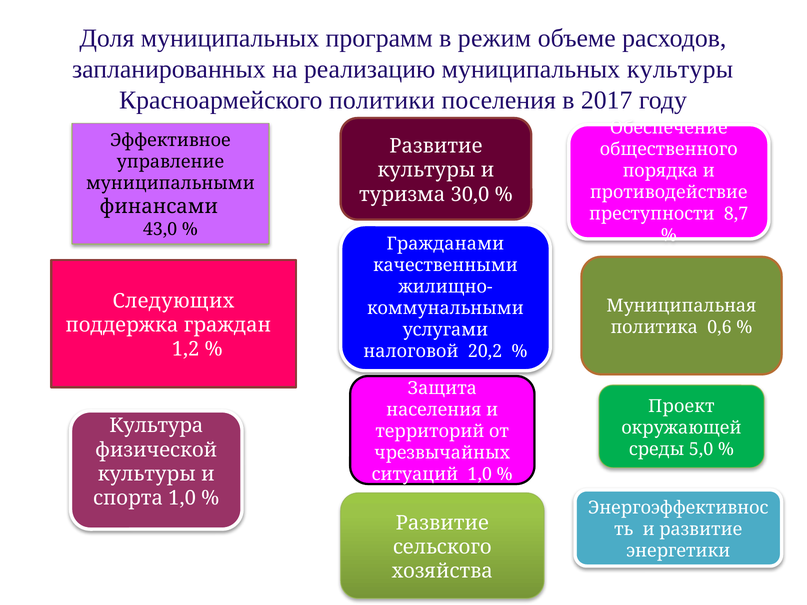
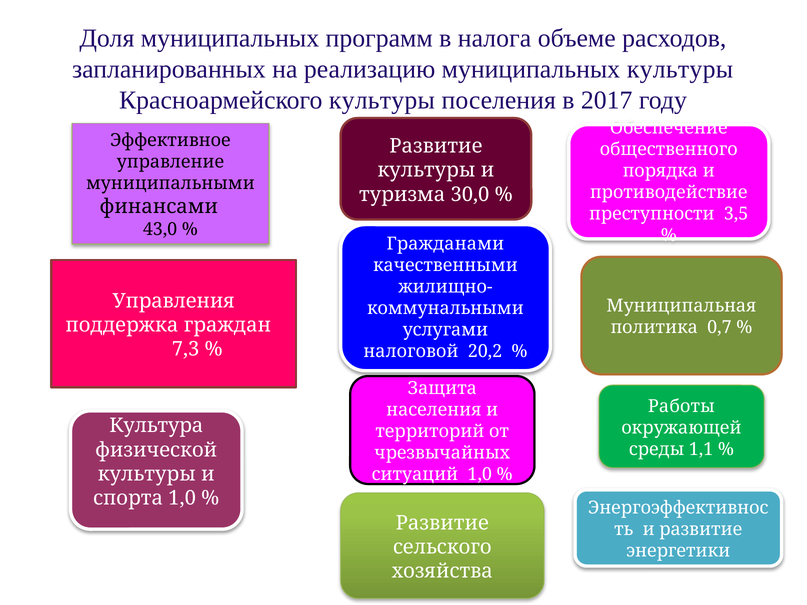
режим: режим -> налога (495, 38)
Красноармейского политики: политики -> культуры (382, 100)
8,7: 8,7 -> 3,5 (736, 214)
Следующих: Следующих -> Управления (174, 301)
0,6: 0,6 -> 0,7 (719, 328)
1,2: 1,2 -> 7,3 (186, 349)
Проект: Проект -> Работы (681, 406)
5,0: 5,0 -> 1,1 (701, 449)
